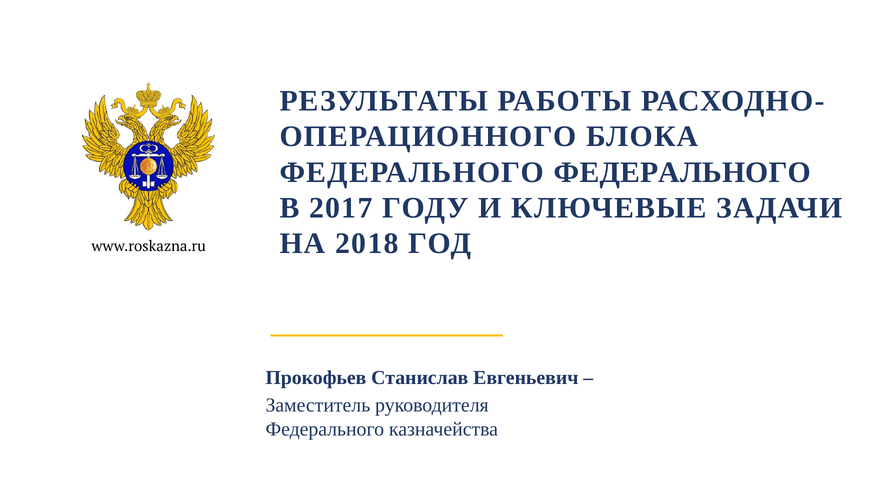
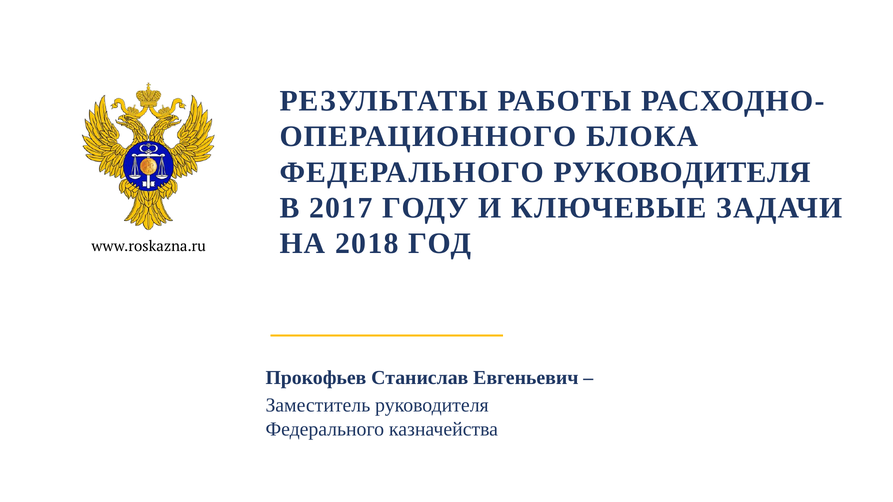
ФЕДЕРАЛЬНОГО ФЕДЕРАЛЬНОГО: ФЕДЕРАЛЬНОГО -> РУКОВОДИТЕЛЯ (682, 172)
